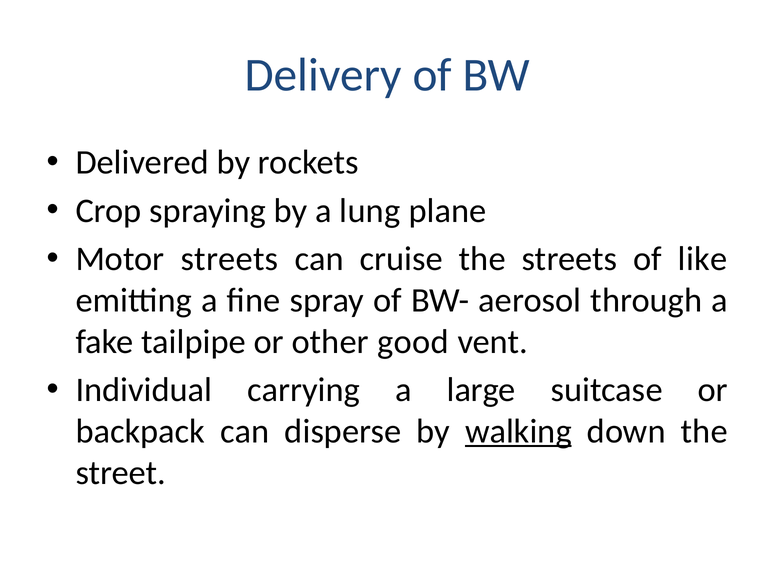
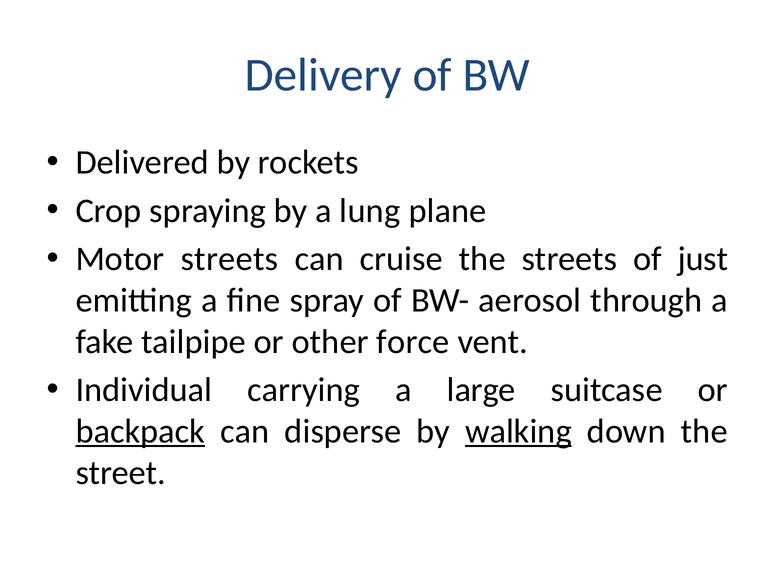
like: like -> just (703, 259)
good: good -> force (413, 342)
backpack underline: none -> present (140, 432)
